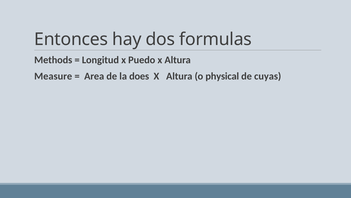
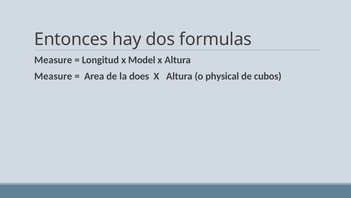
Methods: Methods -> Measure (53, 60)
Puedo: Puedo -> Model (142, 60)
cuyas: cuyas -> cubos (268, 76)
